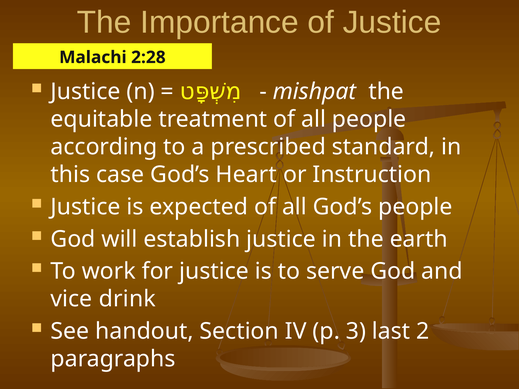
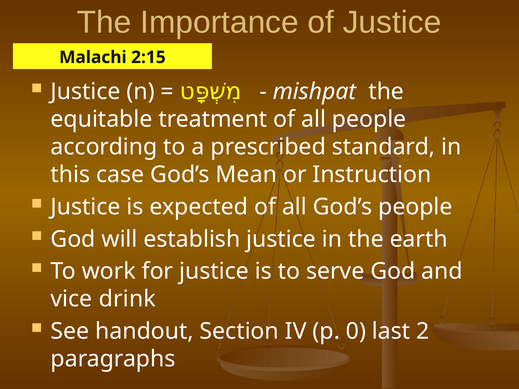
2:28: 2:28 -> 2:15 (148, 57)
Heart: Heart -> Mean (246, 175)
3: 3 -> 0 (356, 332)
